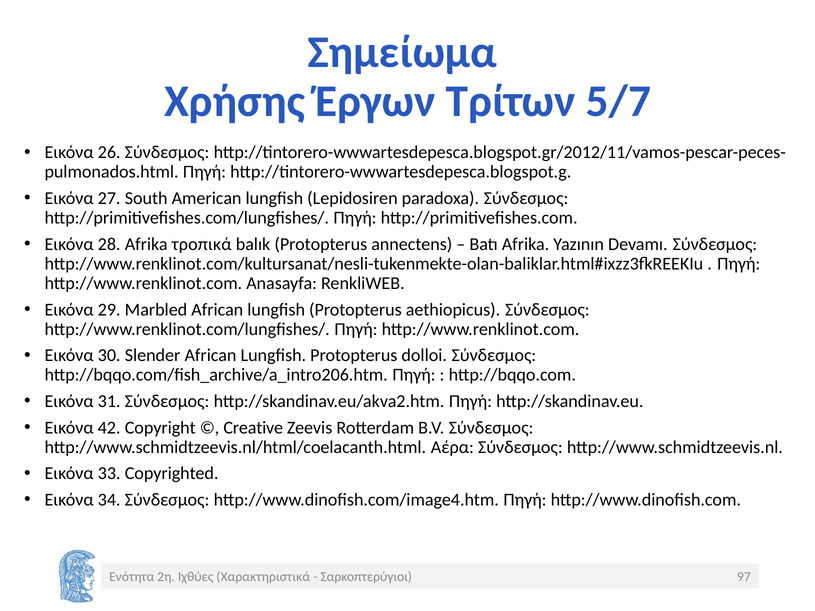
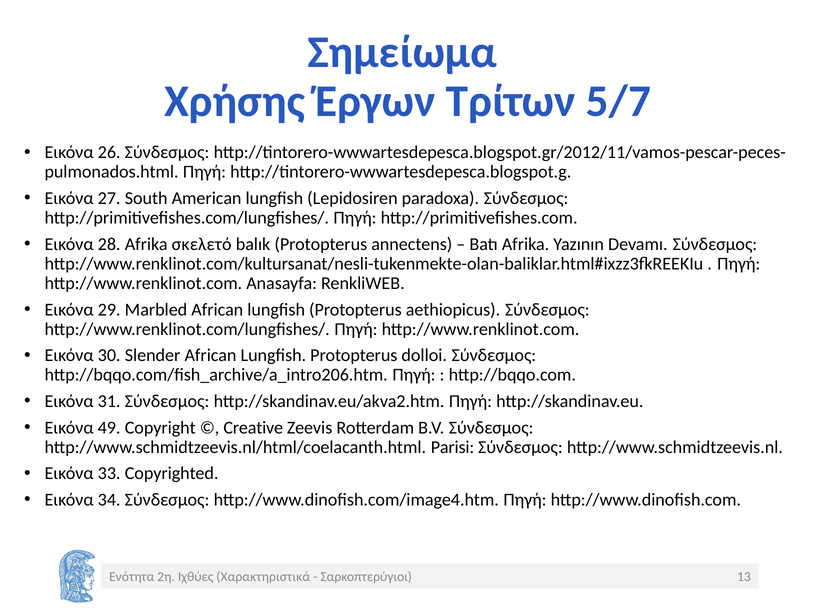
τροπικά: τροπικά -> σκελετό (202, 244)
42: 42 -> 49 (109, 428)
Αέρα: Αέρα -> Parisi (453, 447)
97: 97 -> 13 (744, 577)
